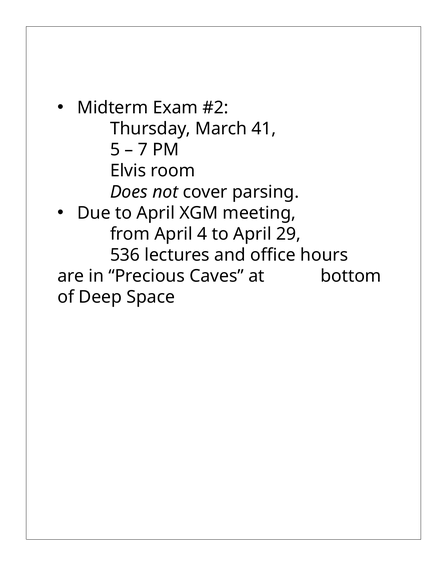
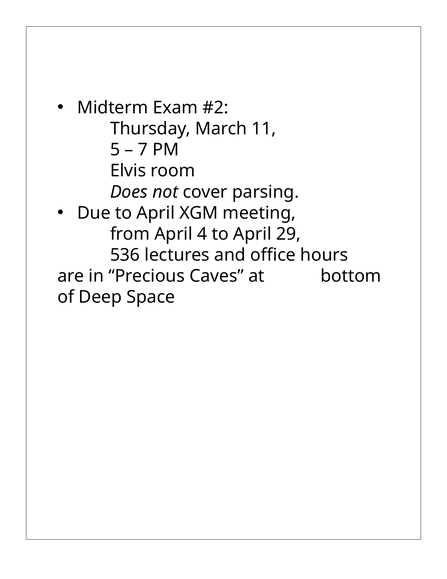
41: 41 -> 11 (264, 129)
